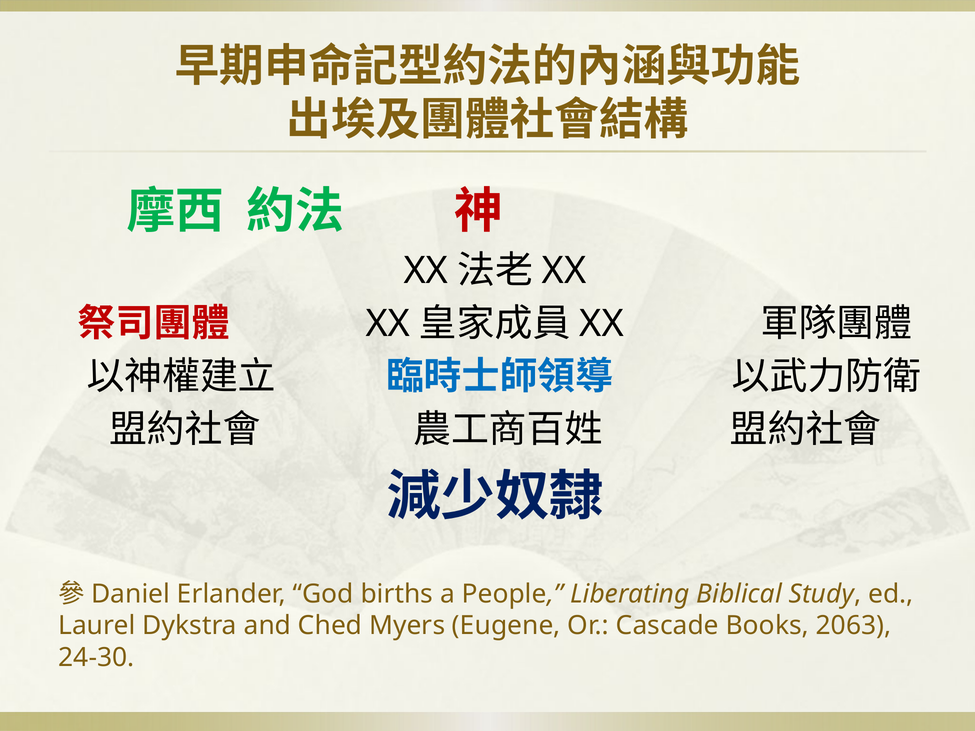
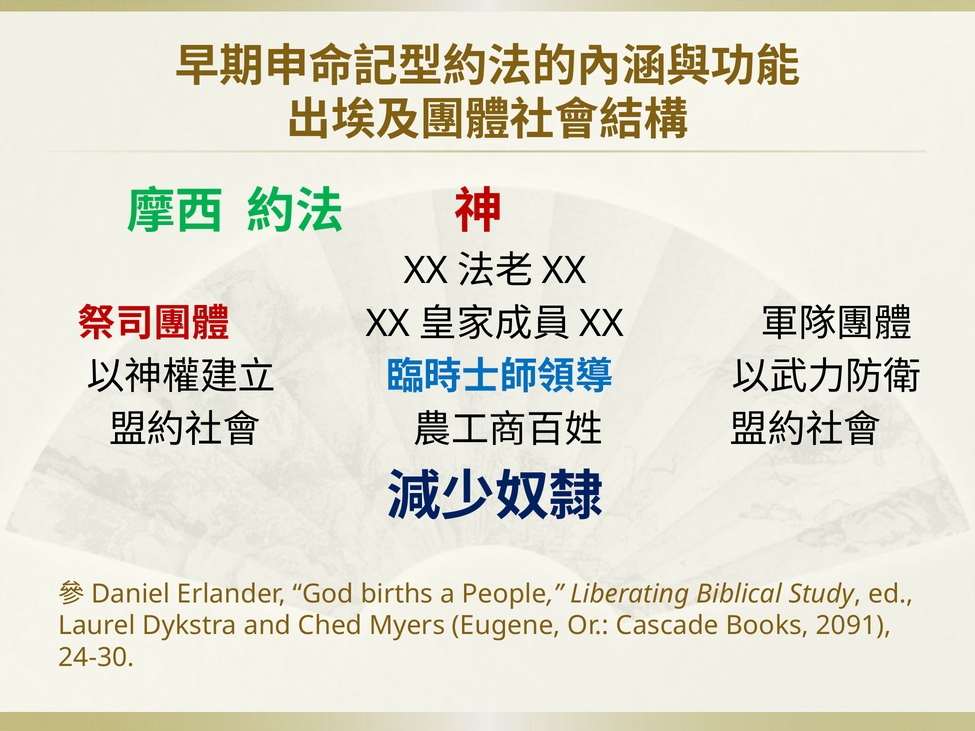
2063: 2063 -> 2091 (854, 626)
